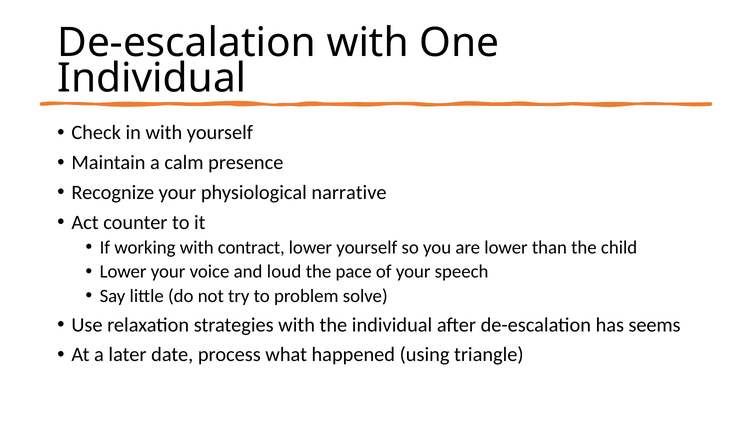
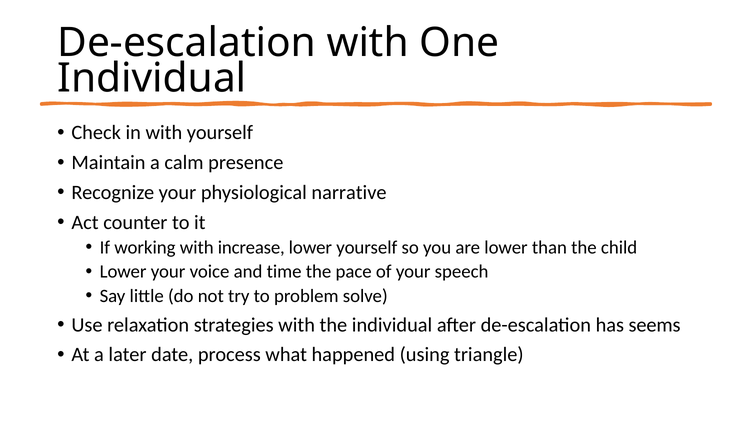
contract: contract -> increase (251, 247)
loud: loud -> time (284, 272)
